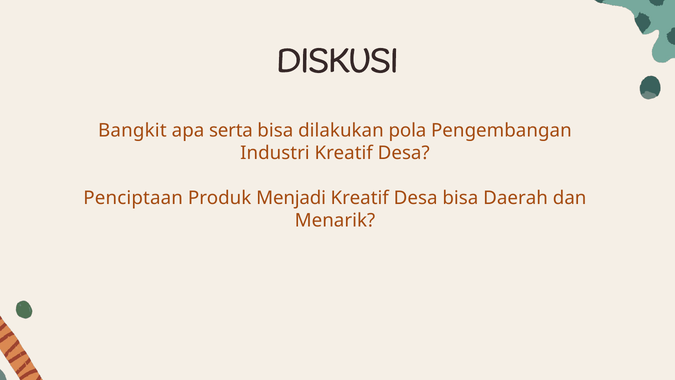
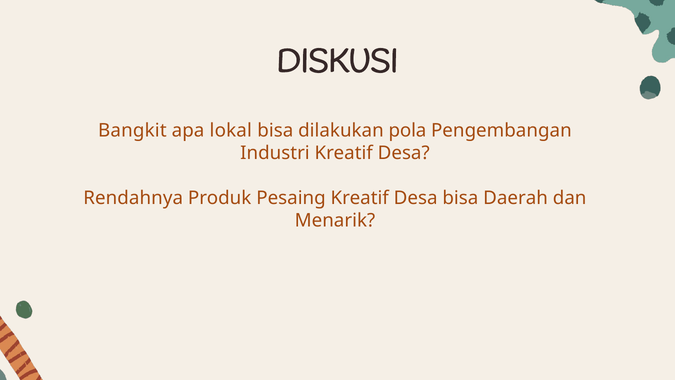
serta: serta -> lokal (231, 130)
Penciptaan: Penciptaan -> Rendahnya (133, 198)
Menjadi: Menjadi -> Pesaing (291, 198)
